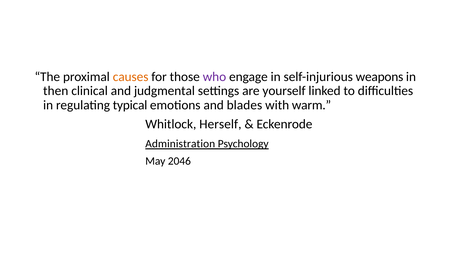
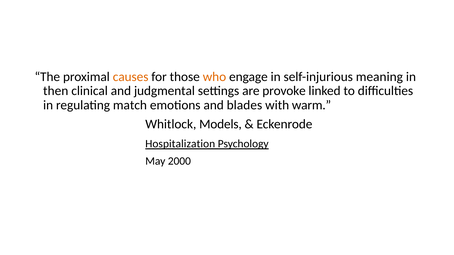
who colour: purple -> orange (214, 77)
weapons: weapons -> meaning (379, 77)
yourself: yourself -> provoke (284, 91)
typical: typical -> match (130, 105)
Herself: Herself -> Models (220, 124)
Administration: Administration -> Hospitalization (180, 144)
2046: 2046 -> 2000 (179, 161)
